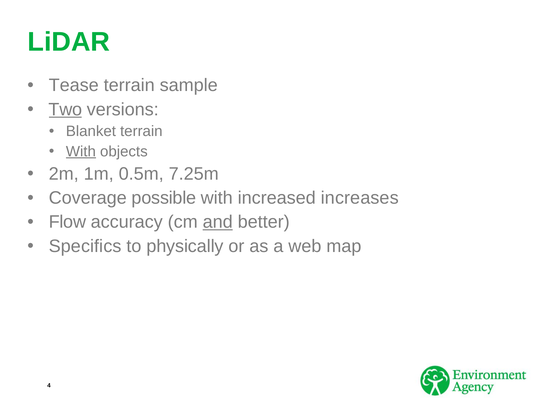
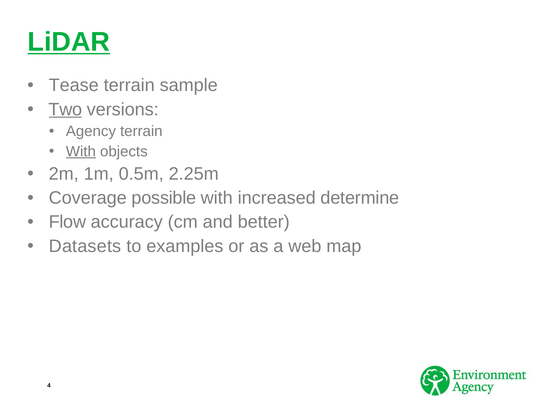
LiDAR underline: none -> present (69, 42)
Blanket: Blanket -> Agency (91, 131)
7.25m: 7.25m -> 2.25m (194, 174)
increases: increases -> determine (360, 198)
and underline: present -> none (218, 222)
Specifics: Specifics -> Datasets (85, 246)
physically: physically -> examples (185, 246)
